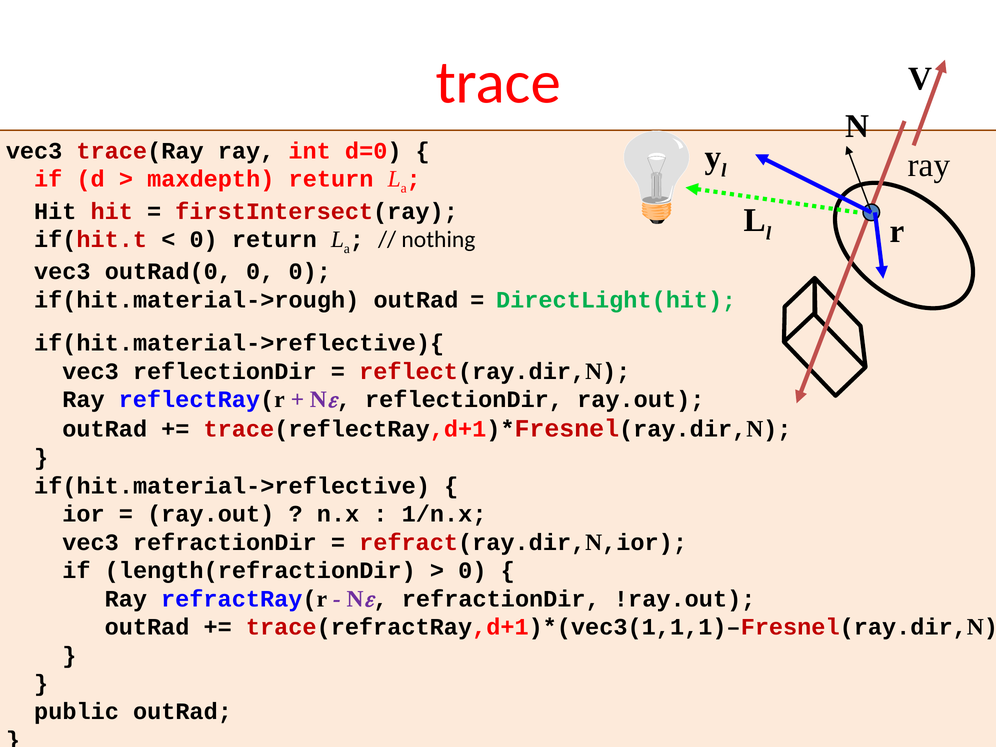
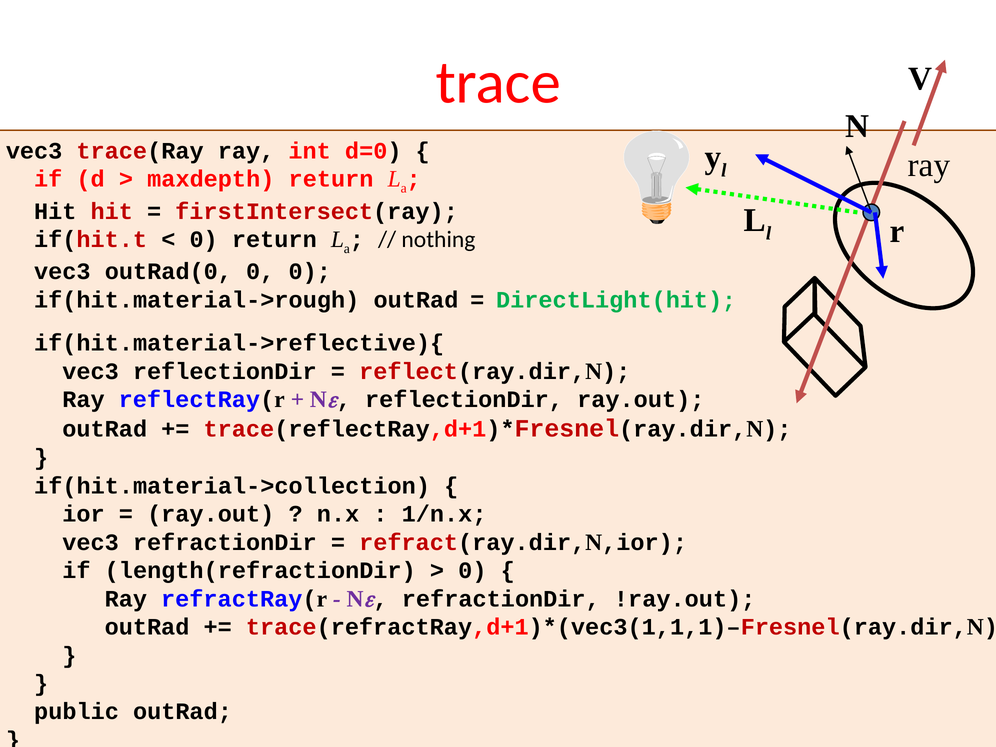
if(hit.material->reflective: if(hit.material->reflective -> if(hit.material->collection (232, 486)
